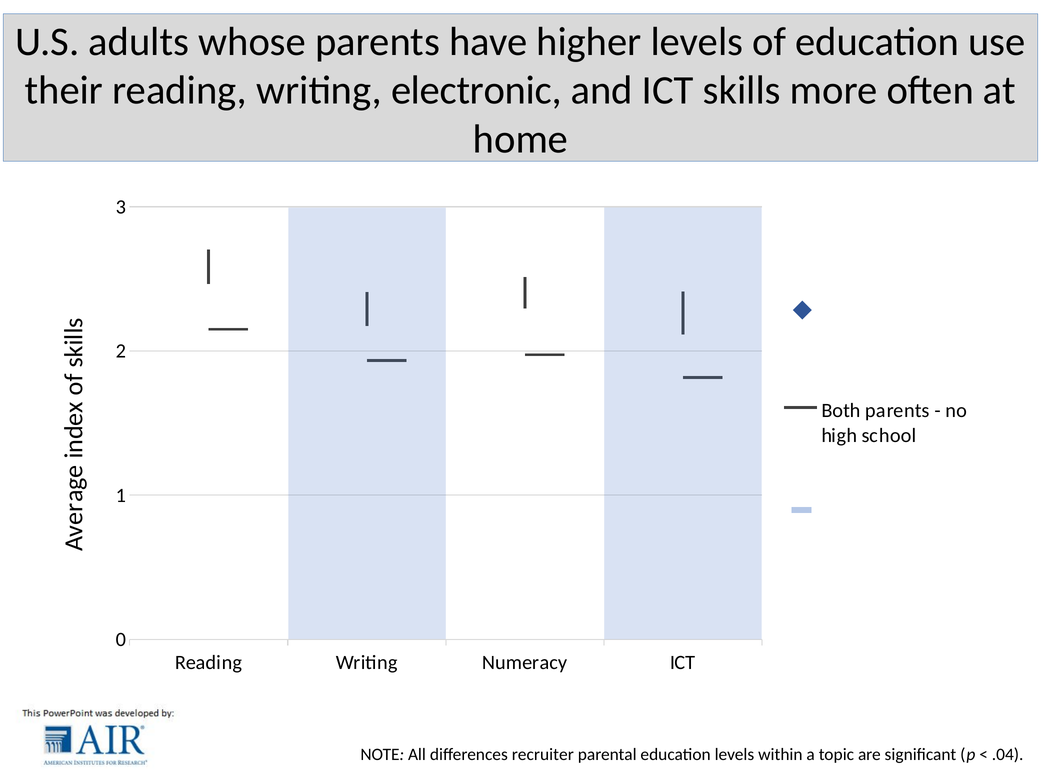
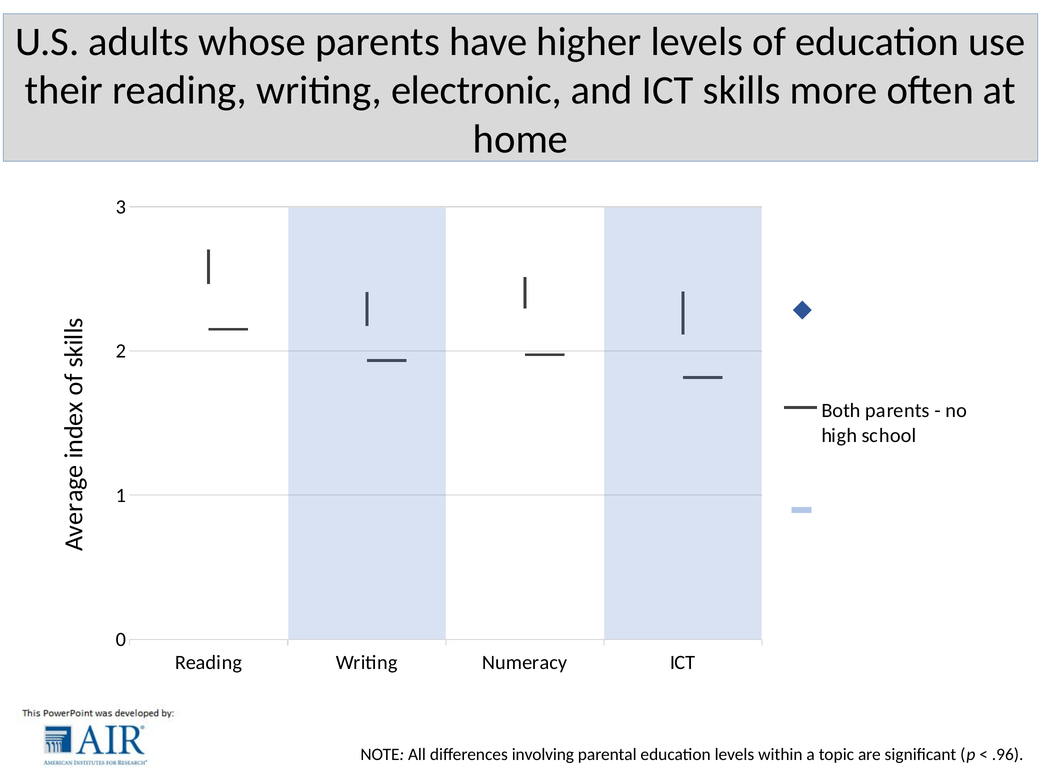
recruiter: recruiter -> involving (543, 754)
.04: .04 -> .96 (1008, 754)
